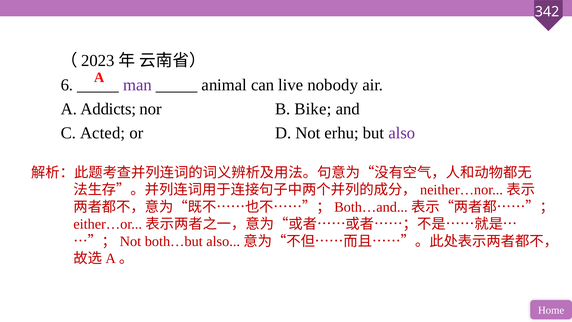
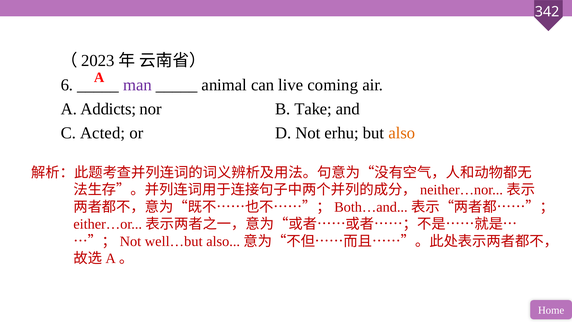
nobody: nobody -> coming (333, 85)
Bike: Bike -> Take (313, 109)
also colour: purple -> orange (402, 133)
both…but: both…but -> well…but (174, 241)
